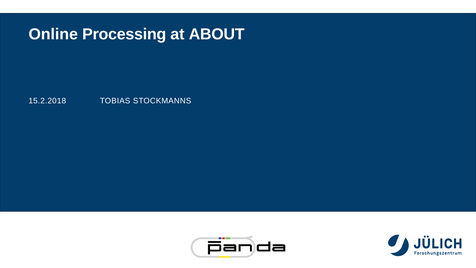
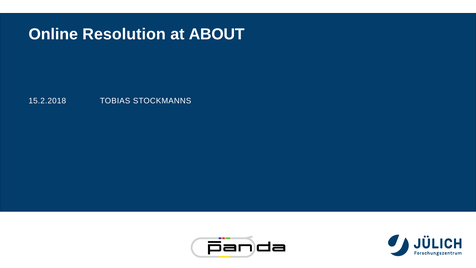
Processing: Processing -> Resolution (124, 34)
